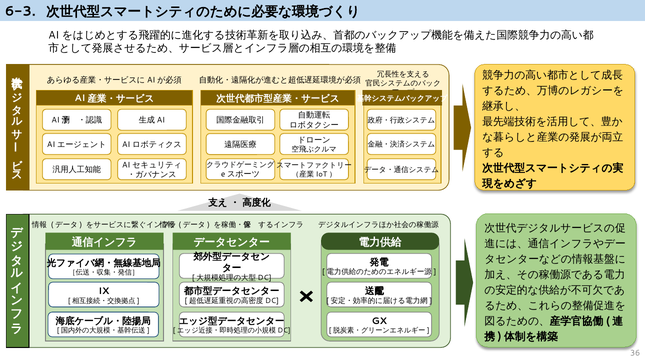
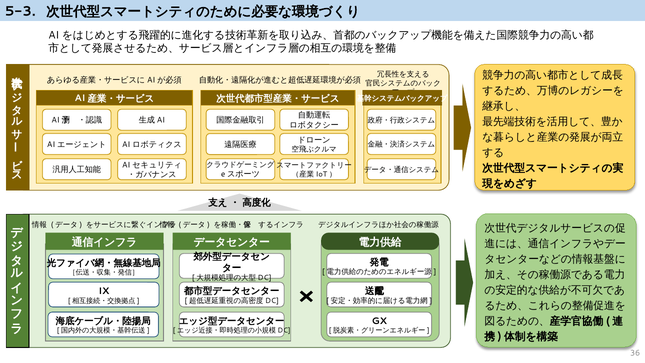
6-3: 6-3 -> 5-3 (20, 11)
